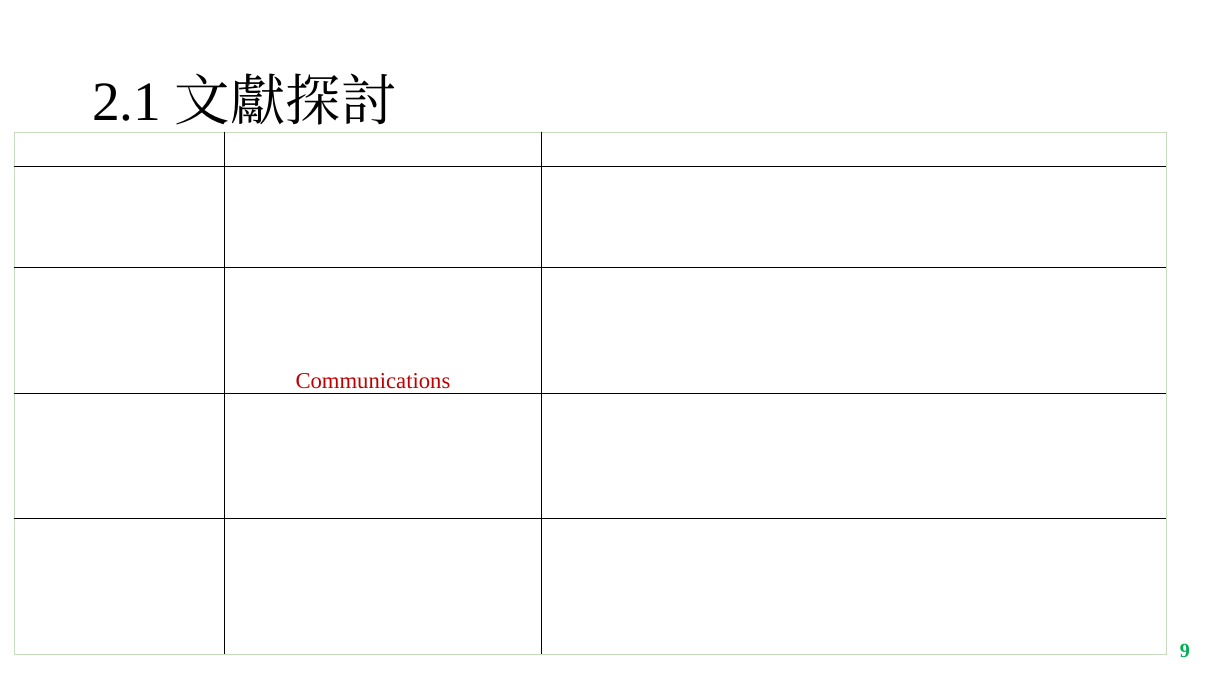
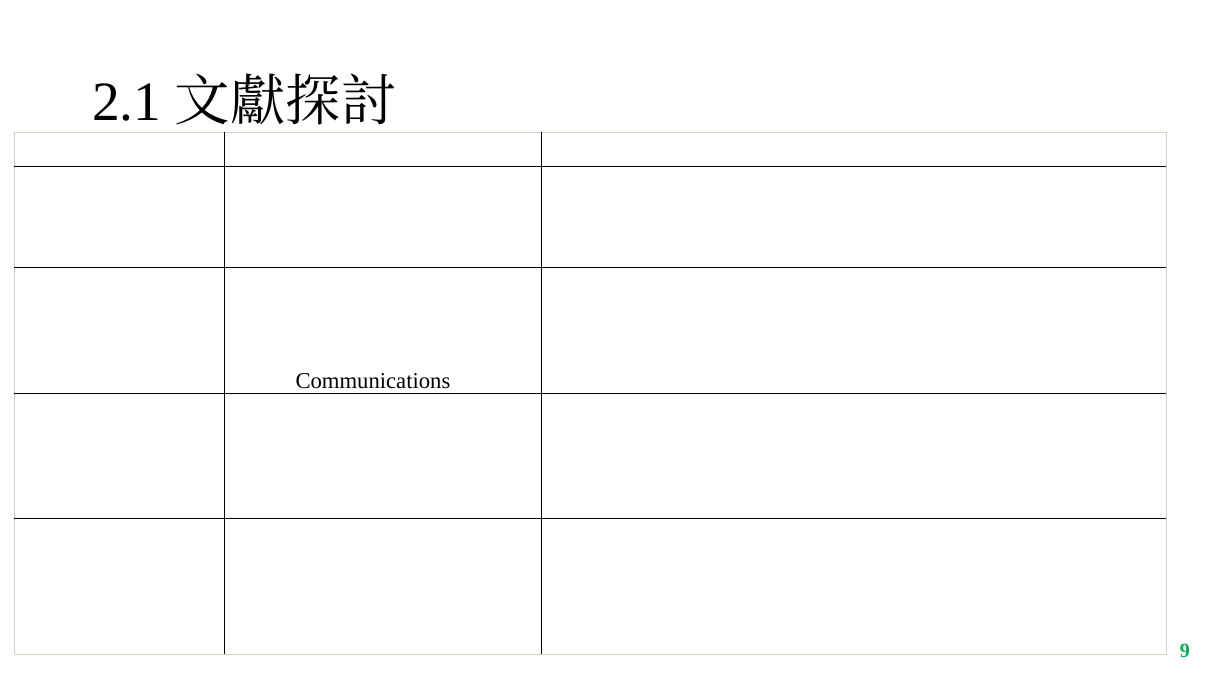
Communications colour: red -> black (373, 380)
